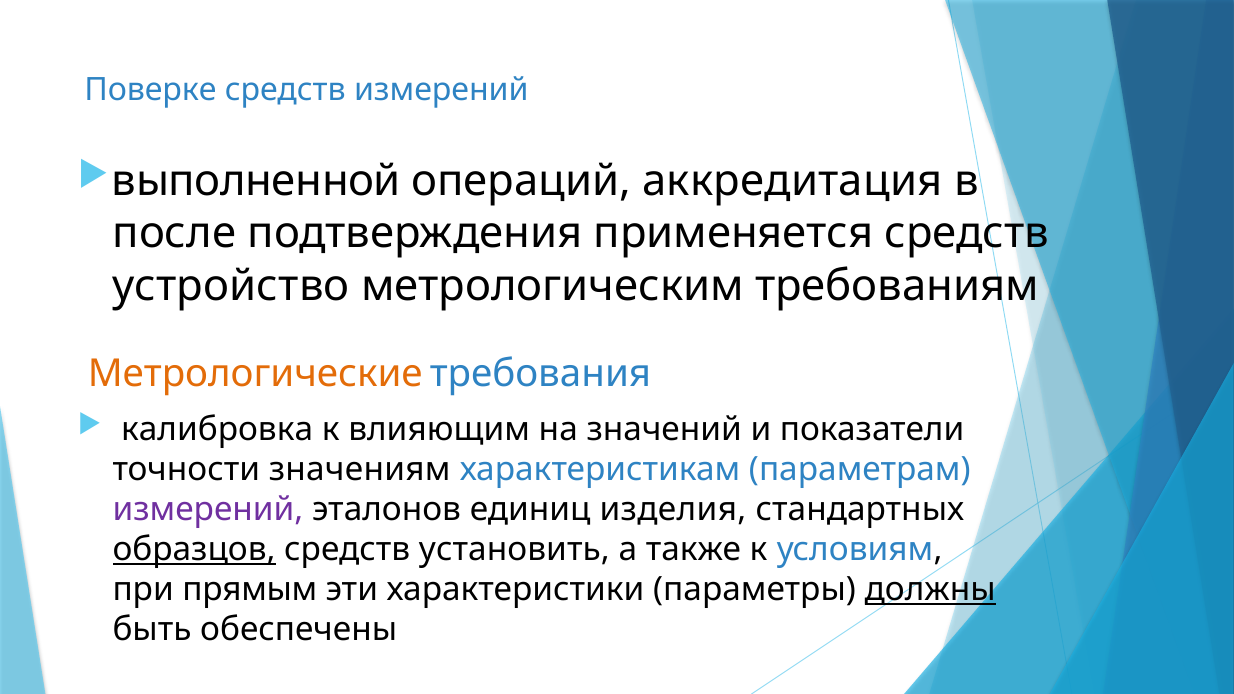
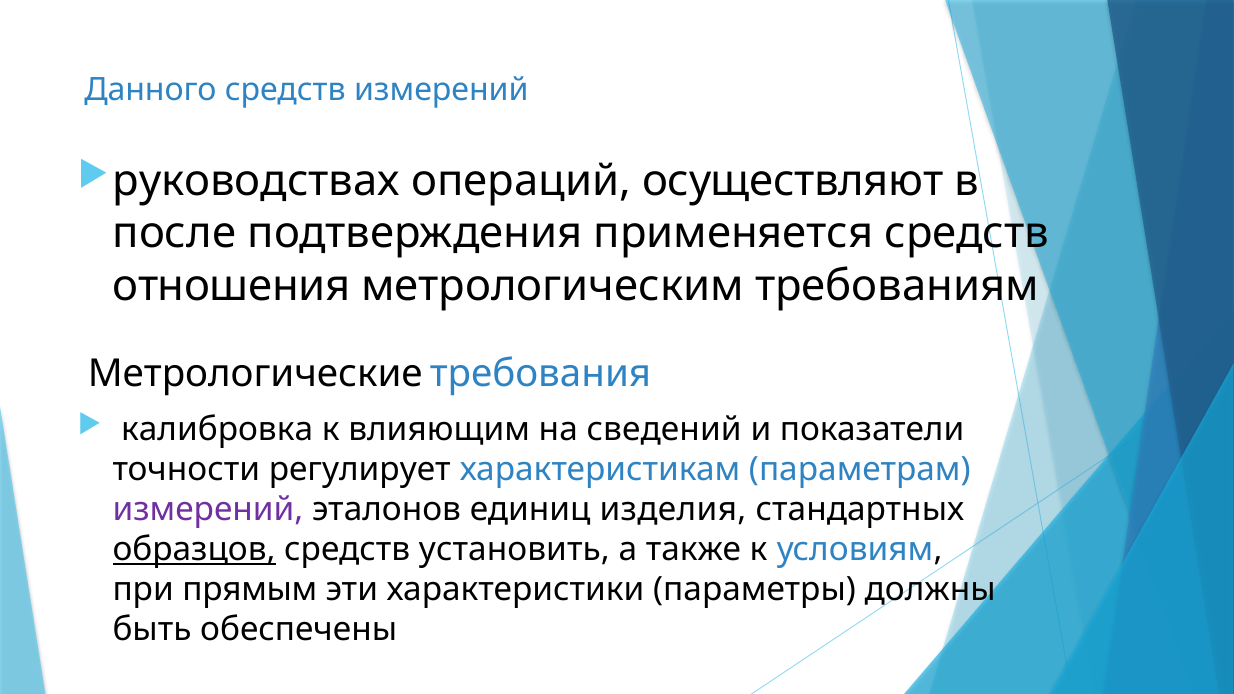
Поверке: Поверке -> Данного (150, 90)
выполненной: выполненной -> руководствах (256, 181)
аккредитация: аккредитация -> осуществляют (793, 181)
устройство: устройство -> отношения (231, 286)
Метрологические colour: orange -> black (255, 374)
значений: значений -> сведений (664, 429)
значениям: значениям -> регулирует (360, 469)
должны underline: present -> none (930, 590)
